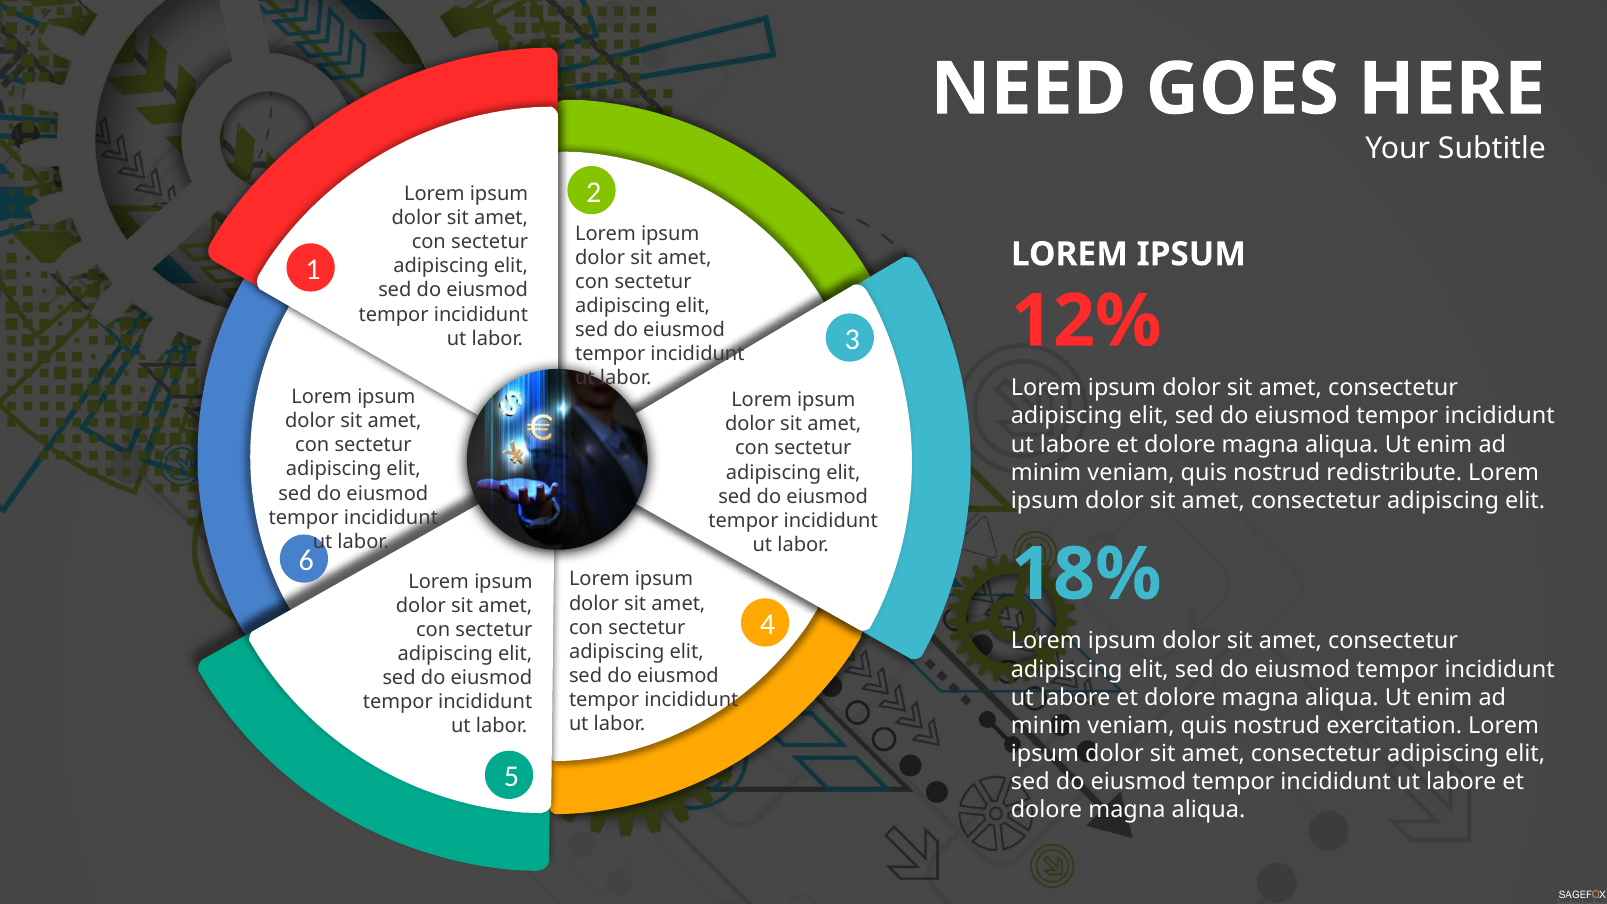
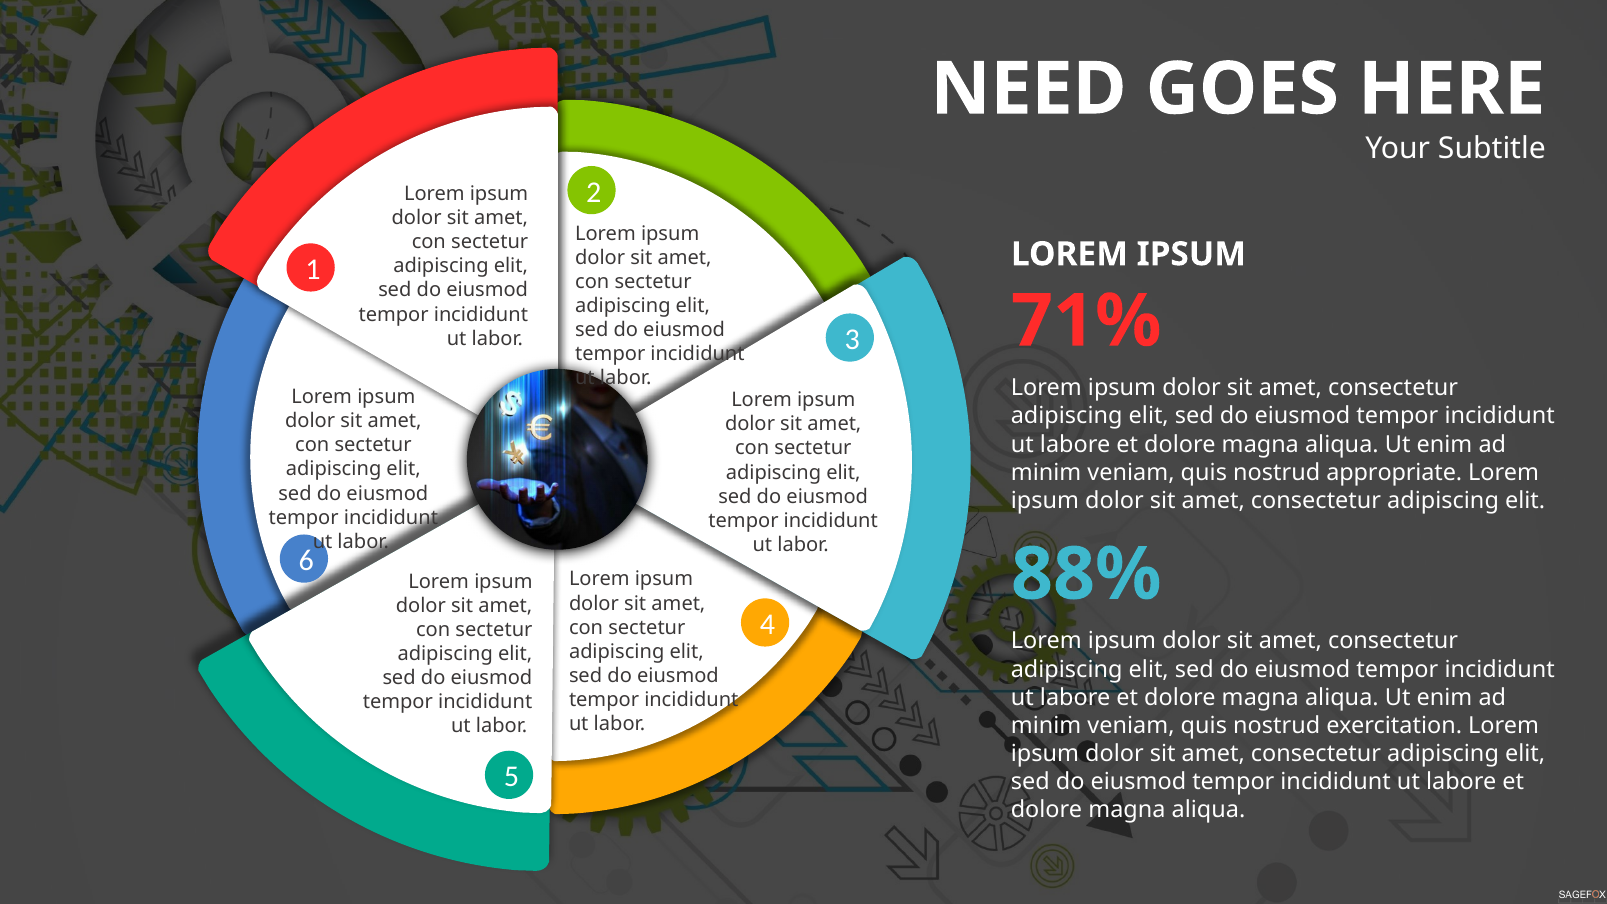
12%: 12% -> 71% (1086, 321)
redistribute: redistribute -> appropriate (1394, 472)
18%: 18% -> 88% (1086, 574)
